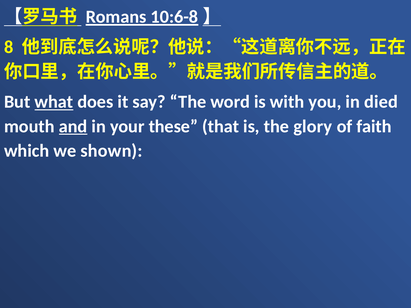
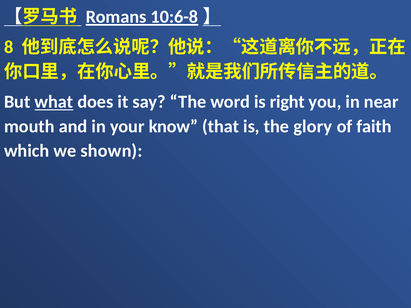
with: with -> right (287, 102)
died: died -> near (381, 102)
and underline: present -> none (73, 127)
these: these -> know (173, 127)
